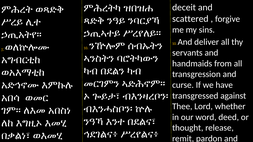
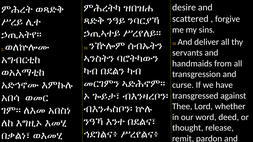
deceit: deceit -> desire (184, 7)
